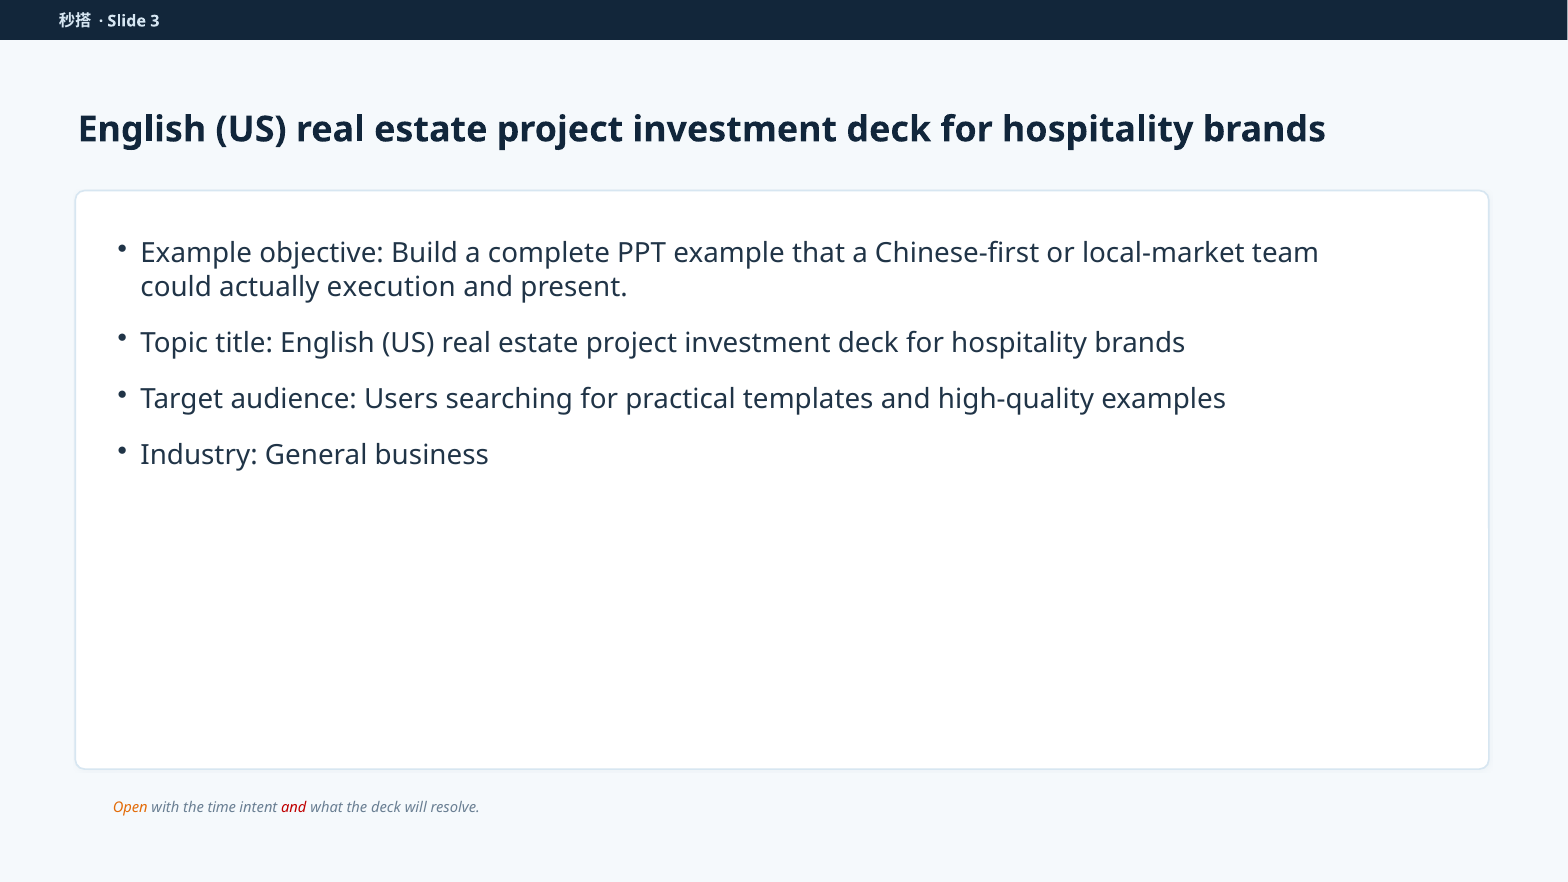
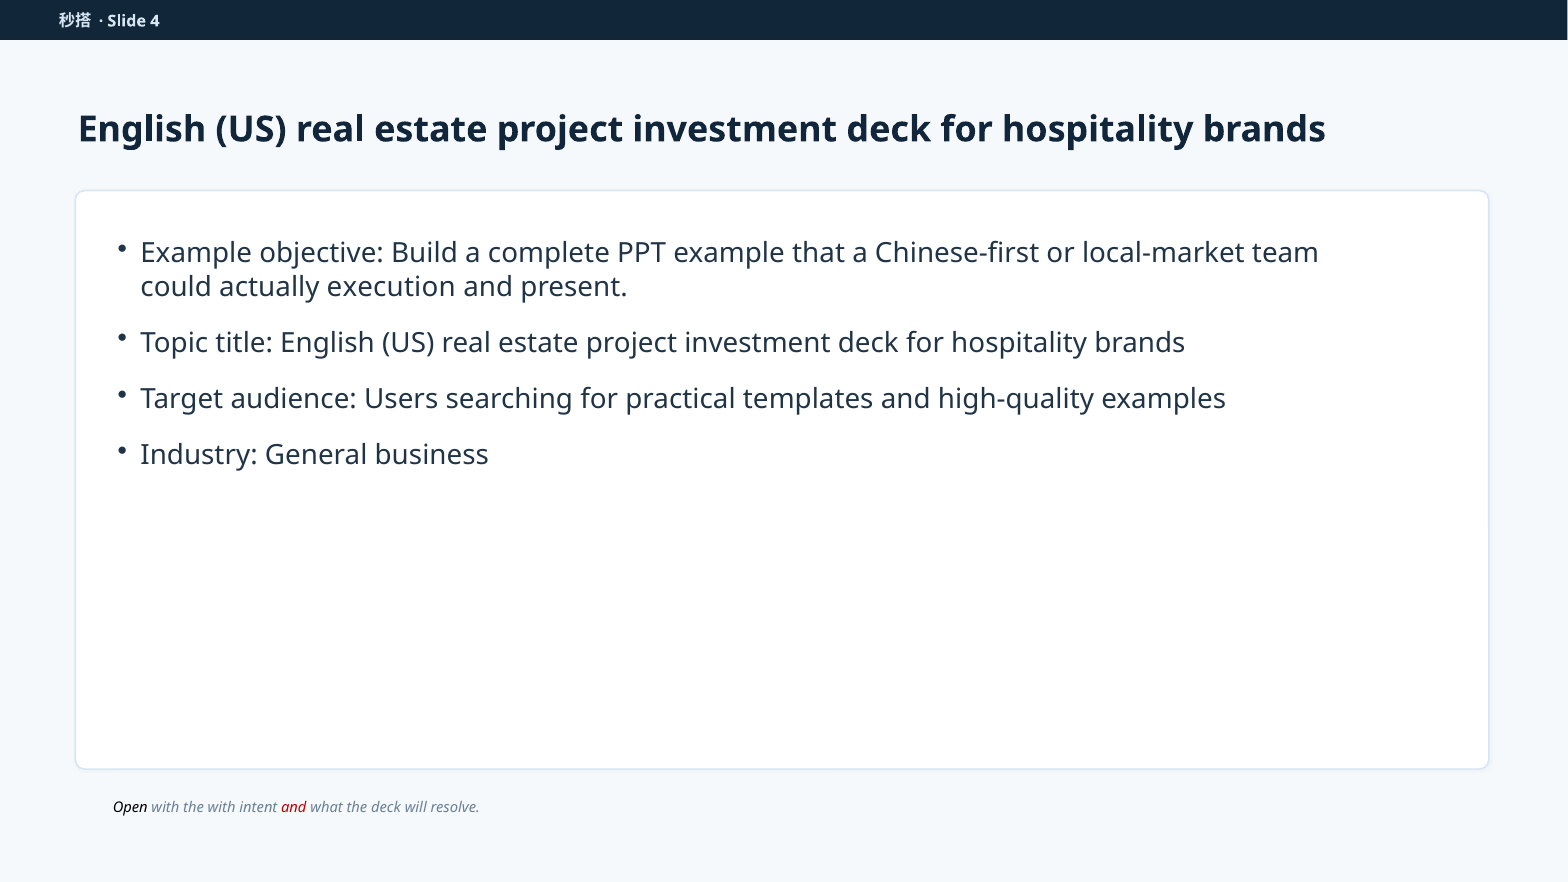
3: 3 -> 4 (155, 21)
Open colour: orange -> black (130, 808)
the time: time -> with (222, 808)
